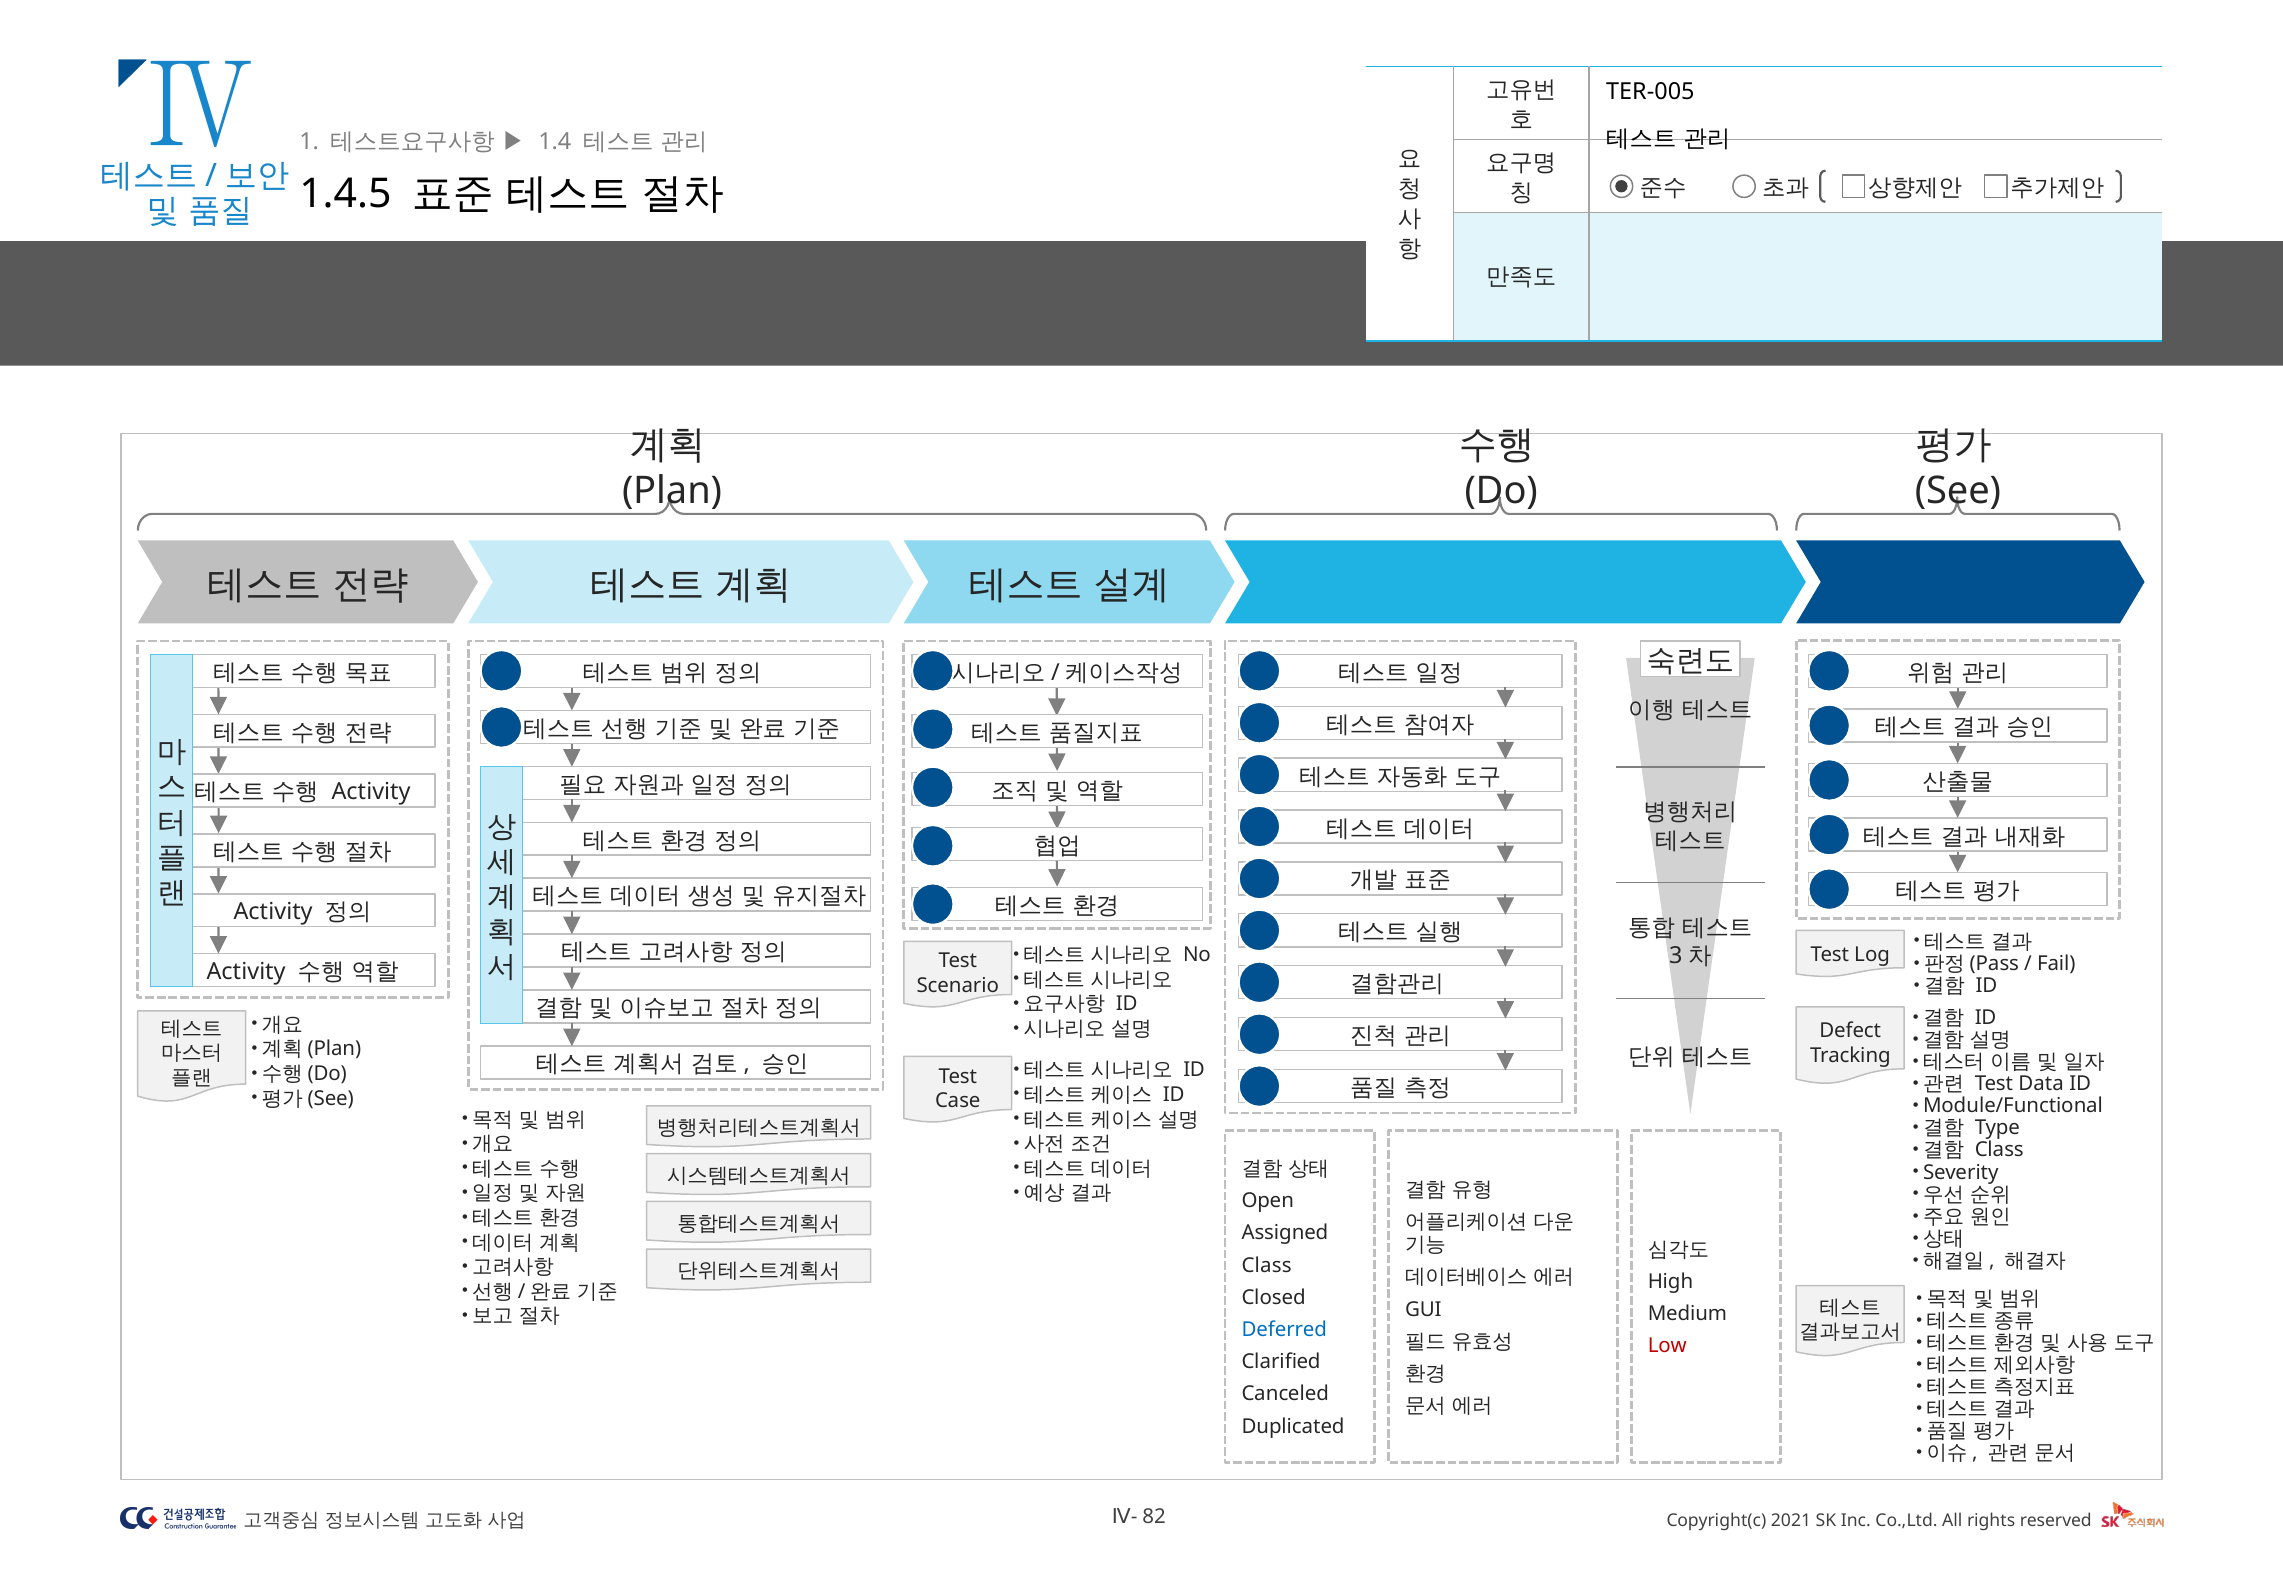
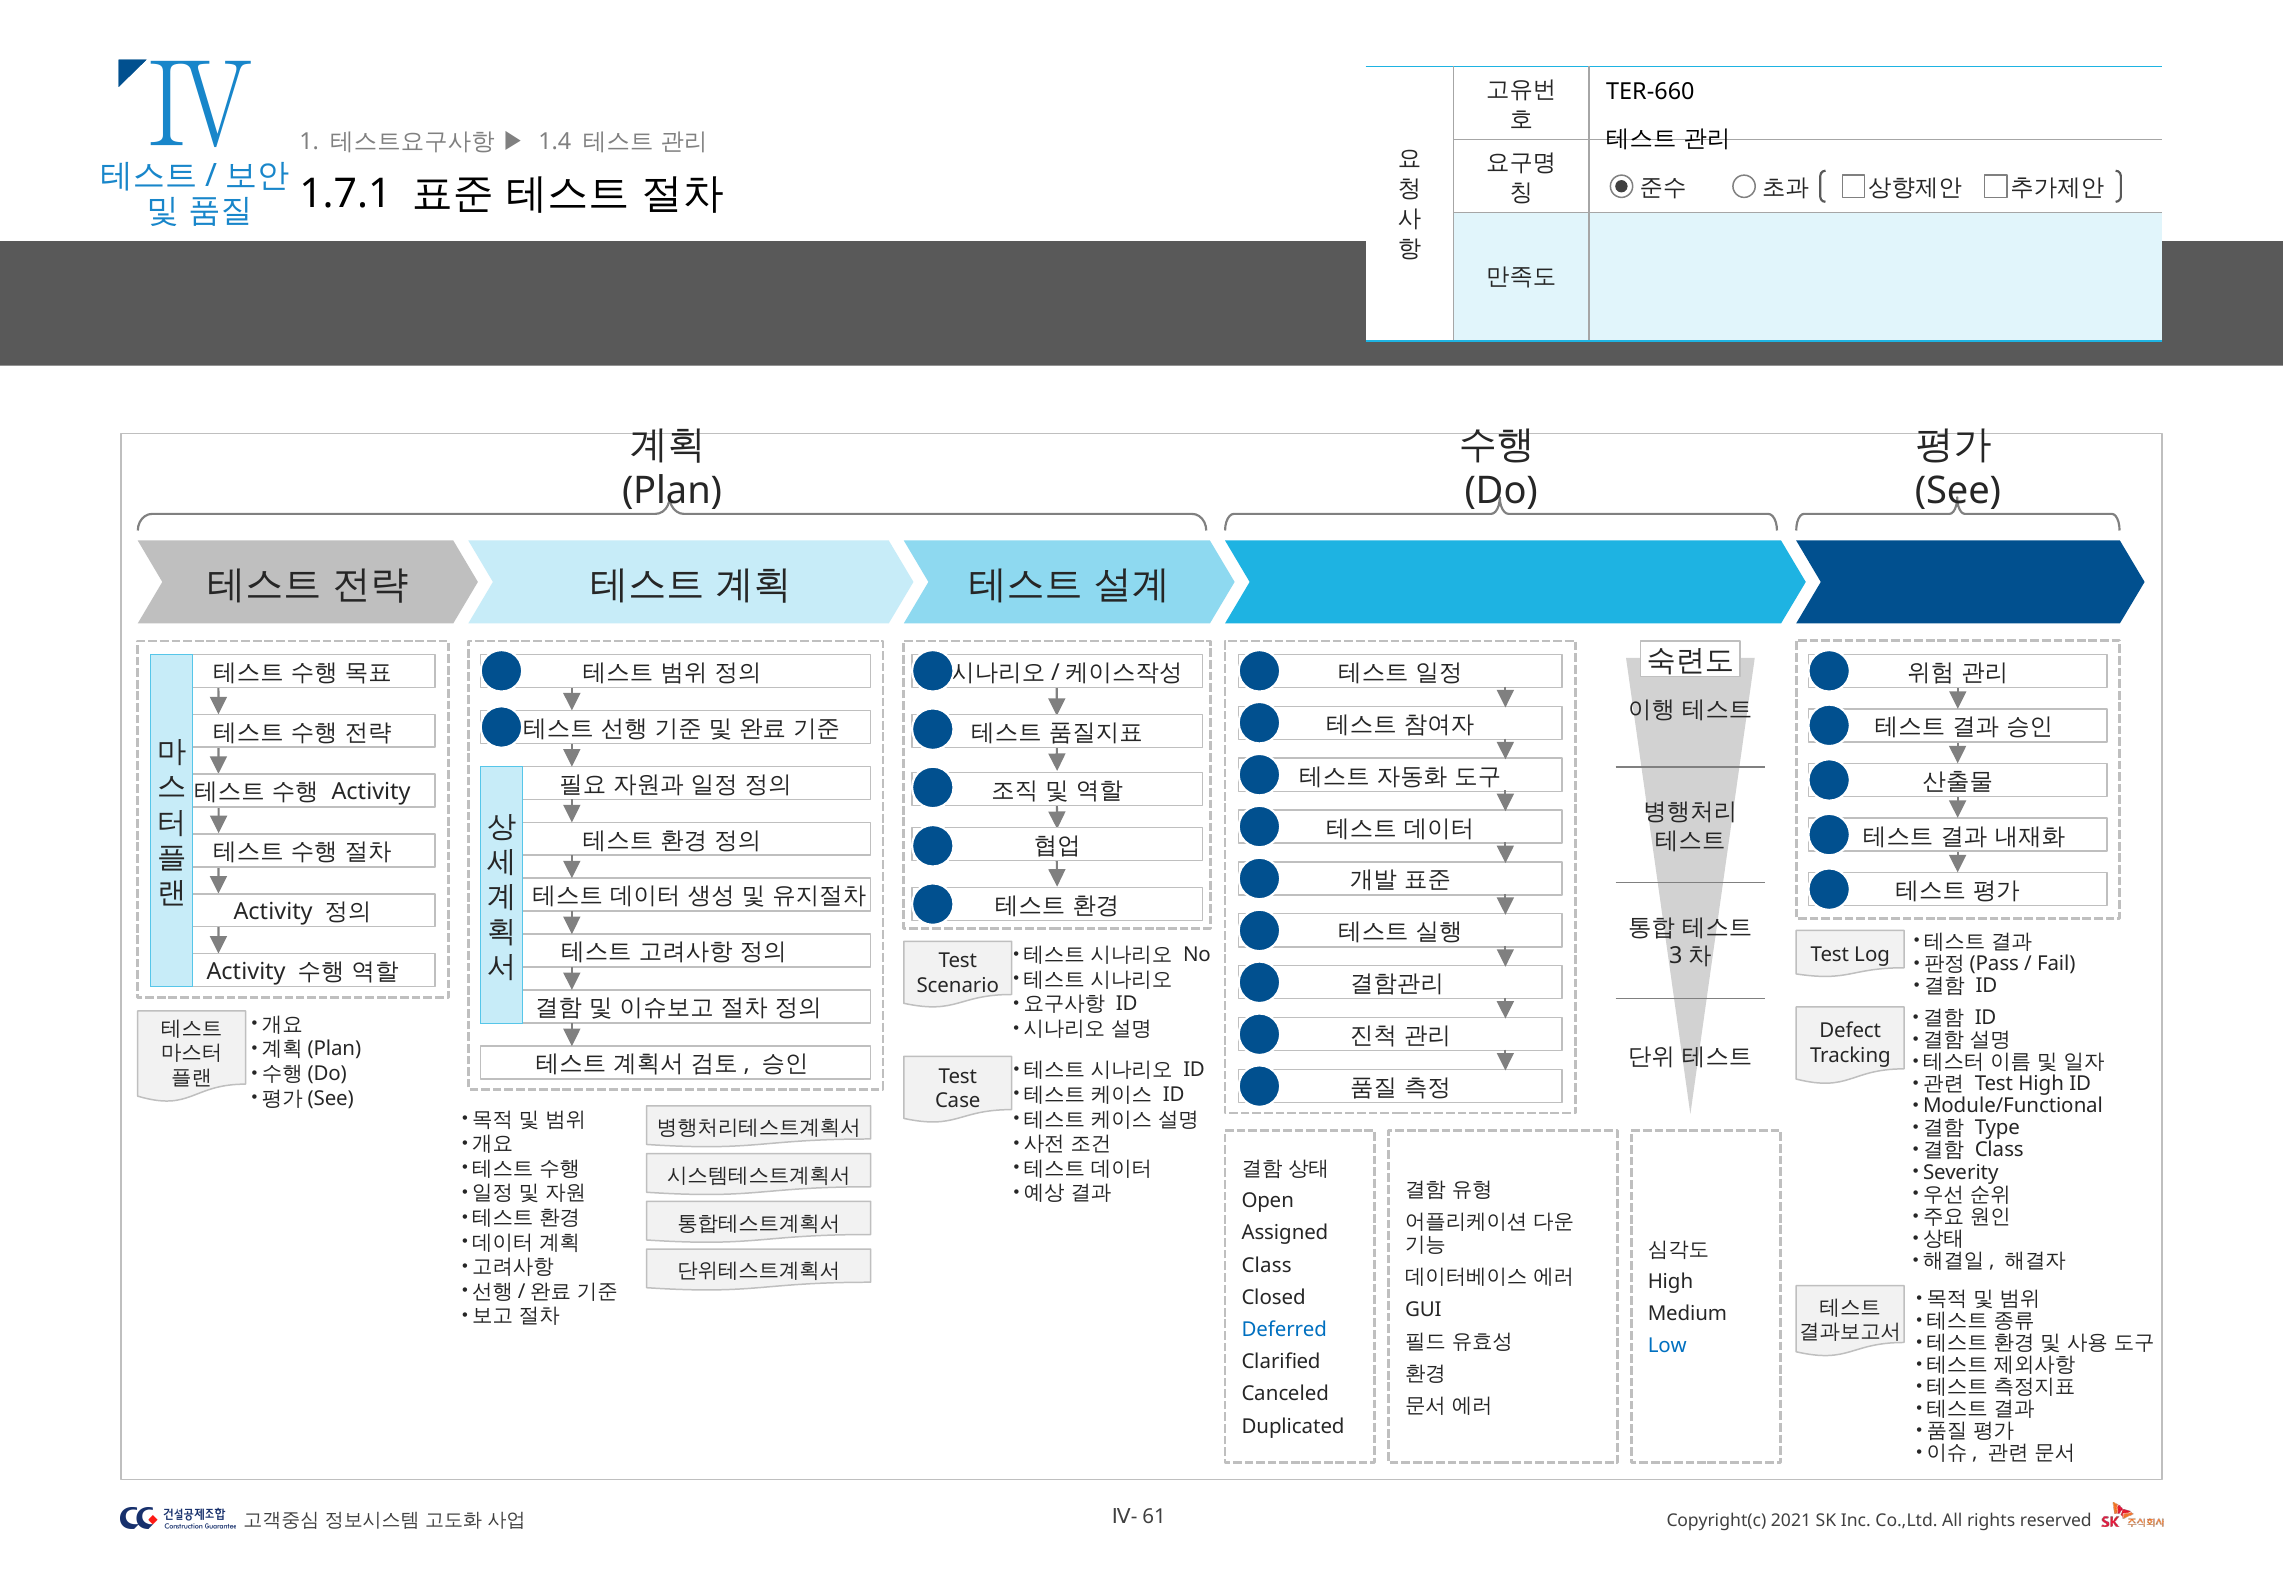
TER-005: TER-005 -> TER-660 (1650, 92)
1.4.5: 1.4.5 -> 1.7.1 (345, 193)
Test Data: Data -> High (2041, 1084)
Low colour: red -> blue (1667, 1345)
82: 82 -> 61 (1154, 1516)
